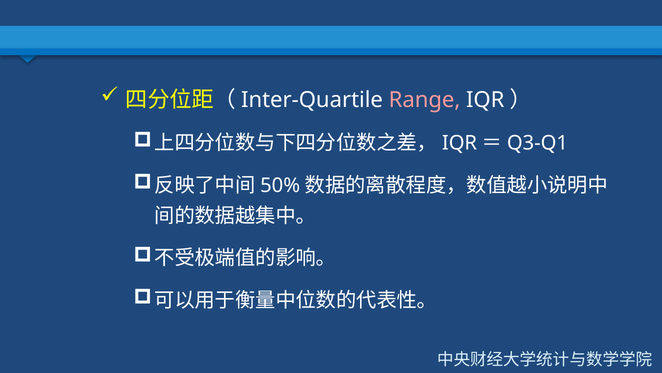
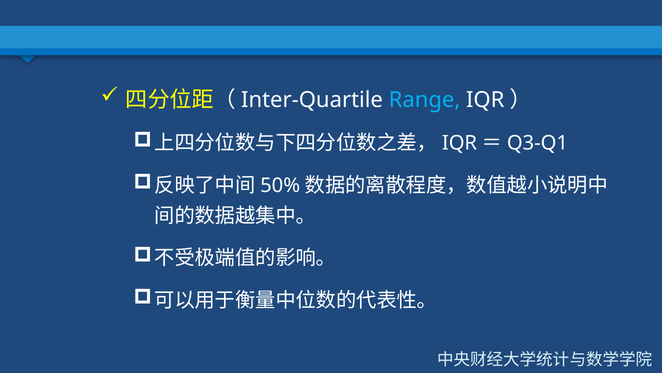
Range colour: pink -> light blue (424, 100)
